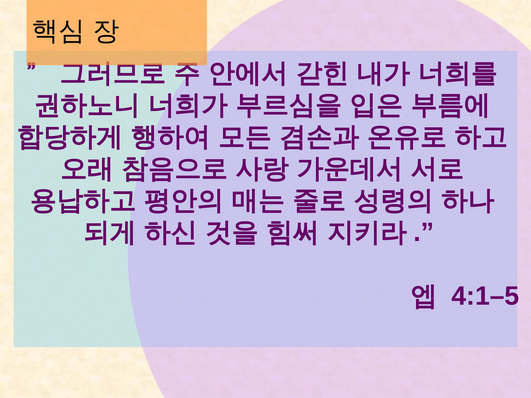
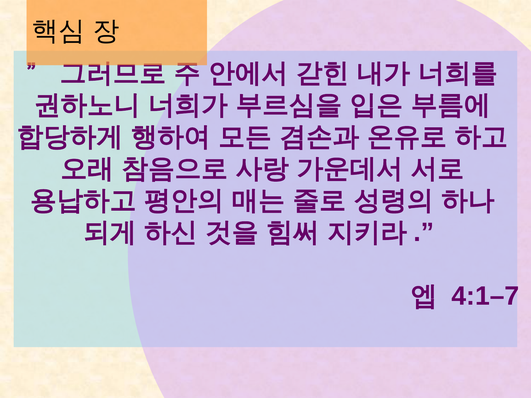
4:1–5: 4:1–5 -> 4:1–7 (485, 296)
